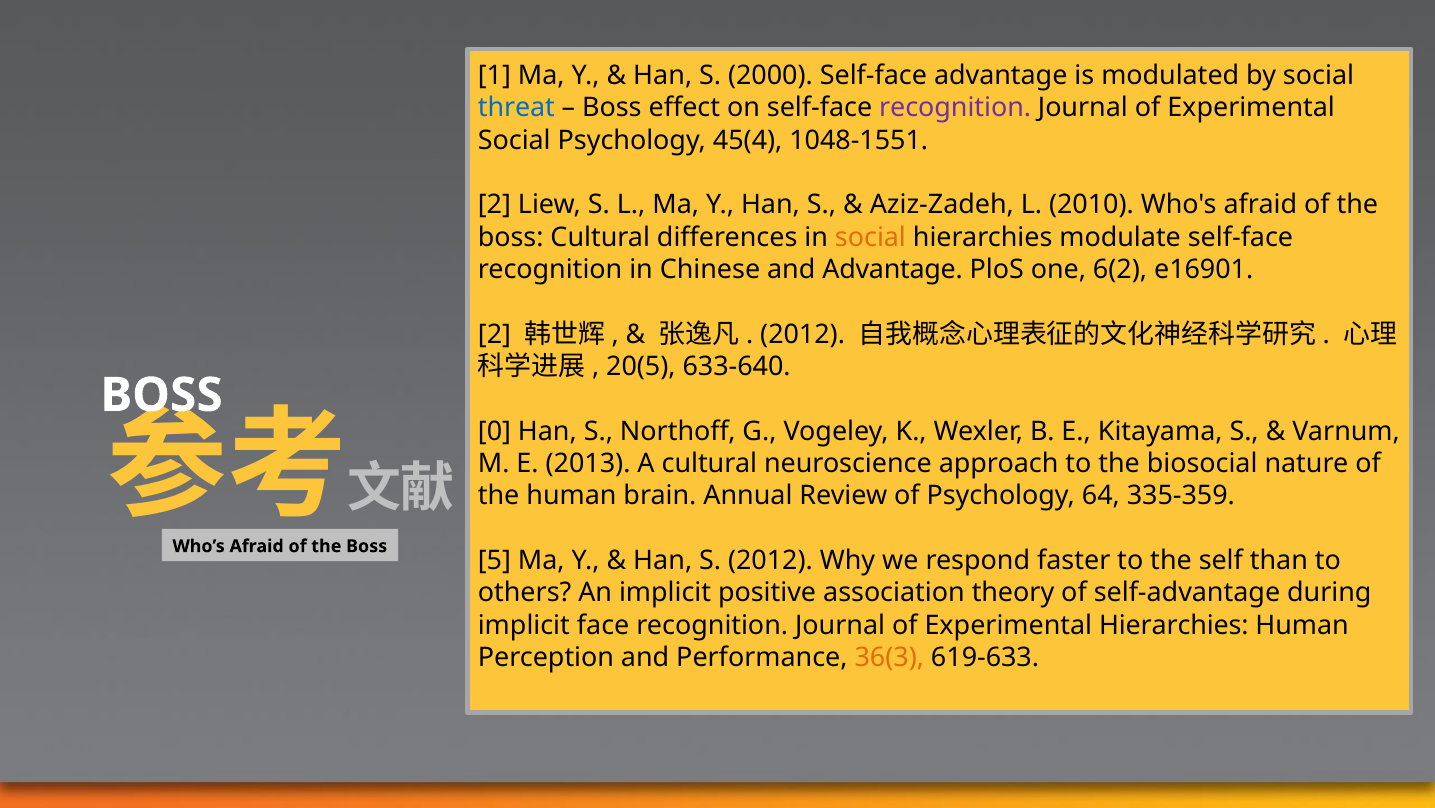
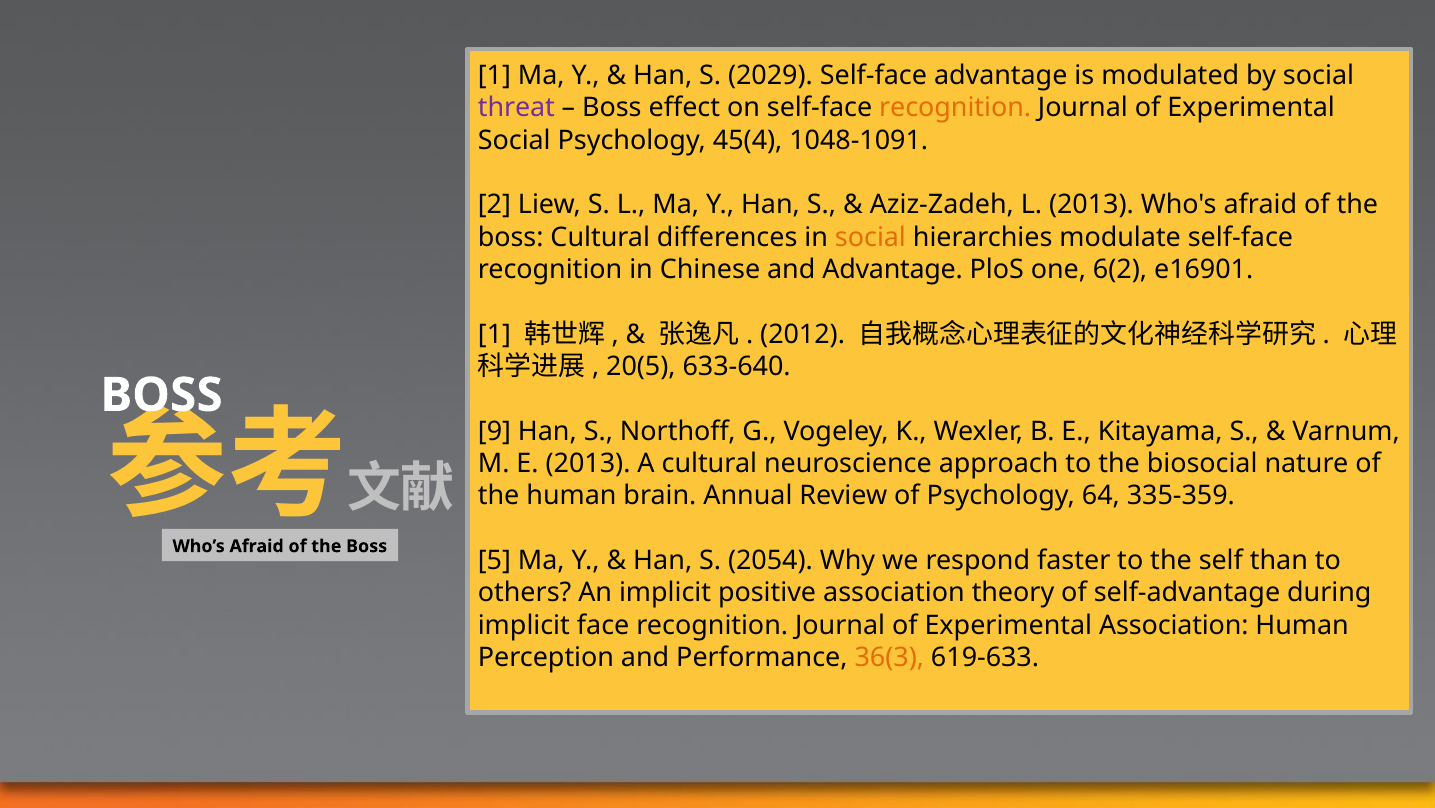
2000: 2000 -> 2029 (770, 76)
threat colour: blue -> purple (516, 108)
recognition colour: purple -> orange (955, 108)
1048-1551: 1048-1551 -> 1048-1091 (859, 140)
L 2010: 2010 -> 2013 (1091, 205)
2: 2 -> 1 (494, 334)
0: 0 -> 9 (494, 431)
S 2012: 2012 -> 2054 (770, 560)
Experimental Hierarchies: Hierarchies -> Association (1174, 625)
